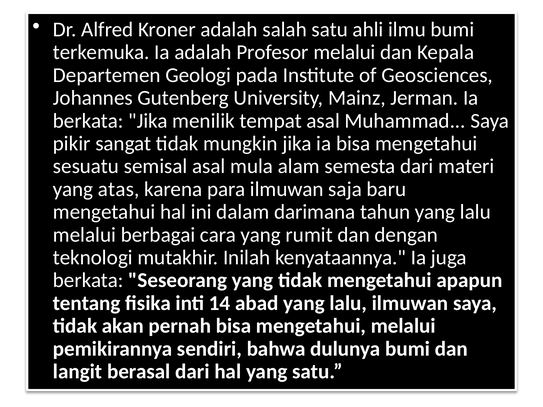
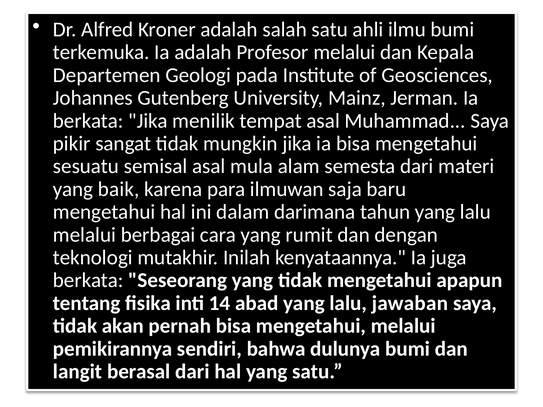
atas: atas -> baik (119, 189)
lalu ilmuwan: ilmuwan -> jawaban (410, 303)
